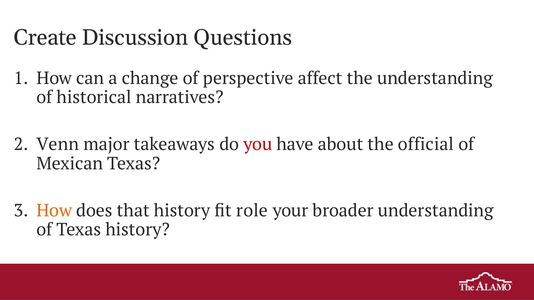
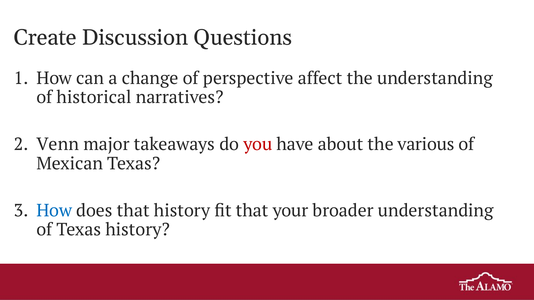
official: official -> various (426, 145)
How colour: orange -> blue (54, 211)
fit role: role -> that (252, 211)
